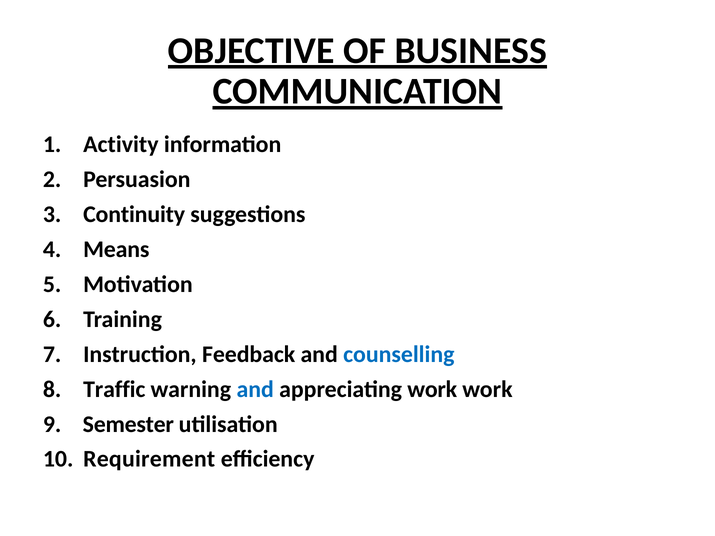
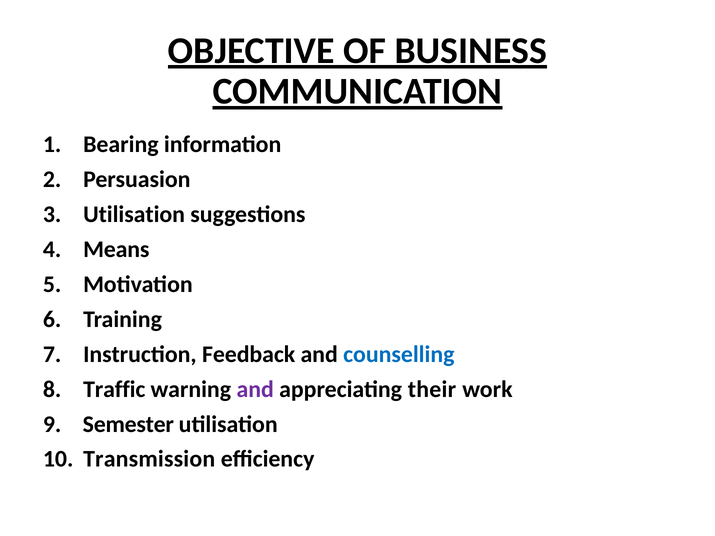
Activity: Activity -> Bearing (121, 145)
Continuity: Continuity -> Utilisation (134, 215)
and colour: blue -> purple (255, 389)
appreciating work: work -> their (432, 389)
Requirement: Requirement -> Transmission (149, 459)
